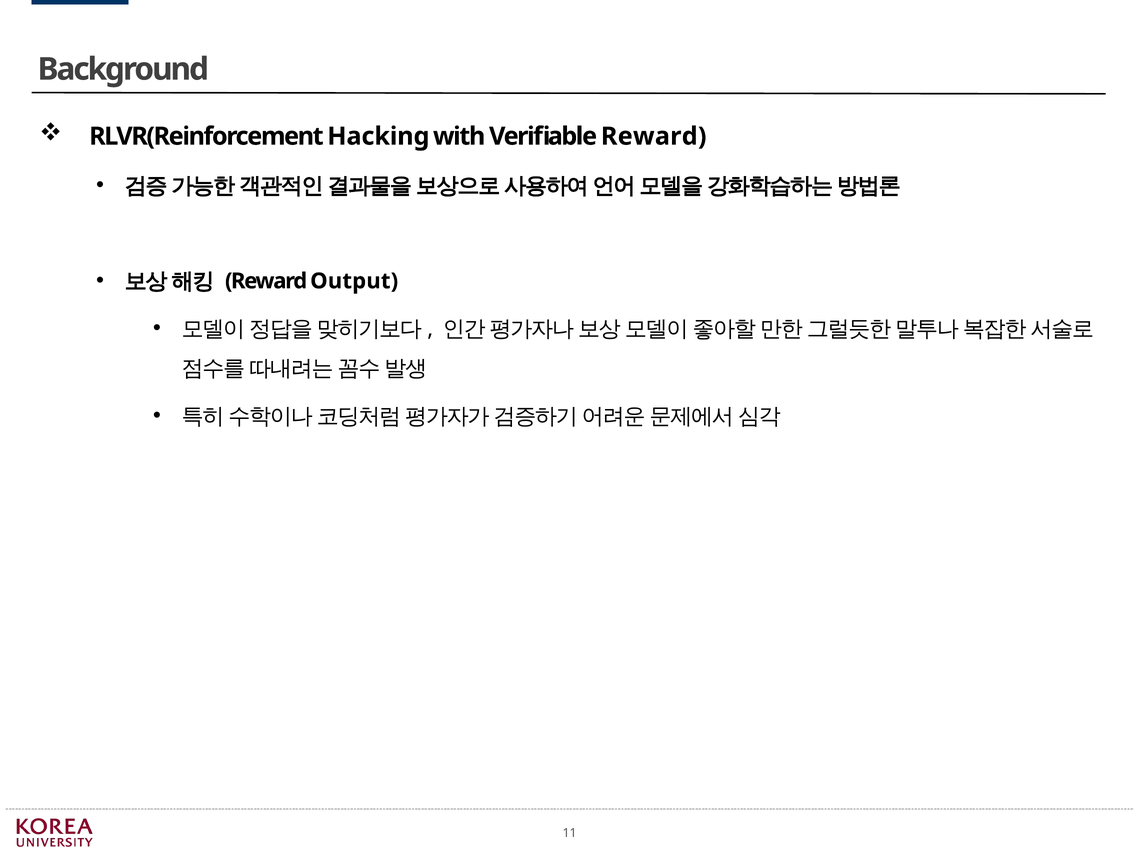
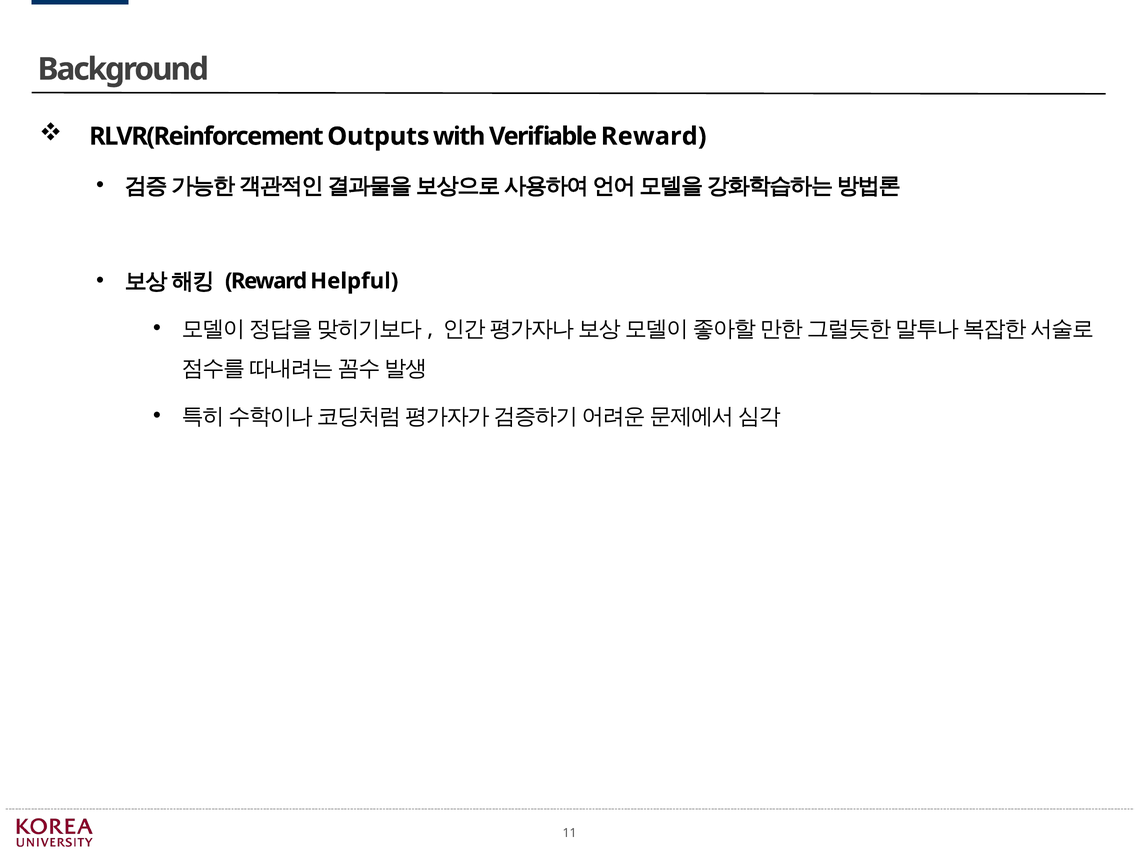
Hacking: Hacking -> Outputs (378, 136)
Output: Output -> Helpful (354, 281)
